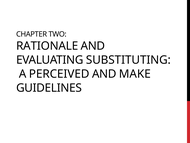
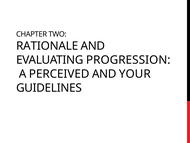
SUBSTITUTING: SUBSTITUTING -> PROGRESSION (128, 60)
MAKE: MAKE -> YOUR (135, 74)
